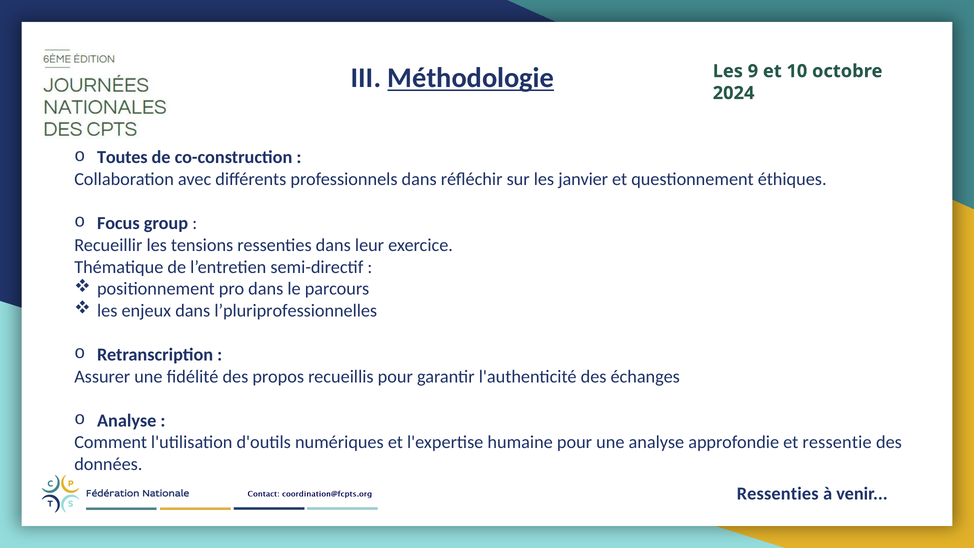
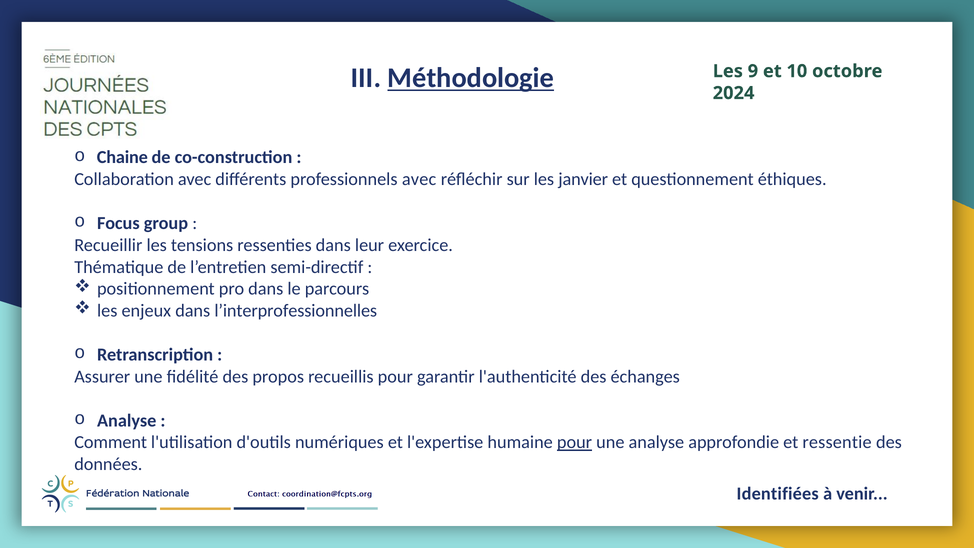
Toutes: Toutes -> Chaine (122, 157)
professionnels dans: dans -> avec (419, 179)
l’pluriprofessionnelles: l’pluriprofessionnelles -> l’interprofessionnelles (296, 311)
pour underline: none -> present (574, 442)
Ressenties: Ressenties -> Identifiées (778, 494)
